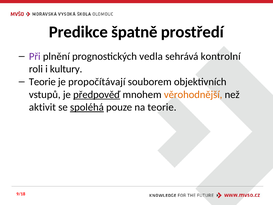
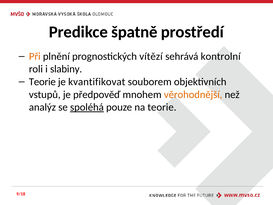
Při colour: purple -> orange (35, 56)
vedla: vedla -> vítězí (151, 56)
kultury: kultury -> slabiny (66, 69)
propočítávají: propočítávají -> kvantifikovat (97, 82)
předpověď underline: present -> none (97, 94)
aktivit: aktivit -> analýz (42, 107)
